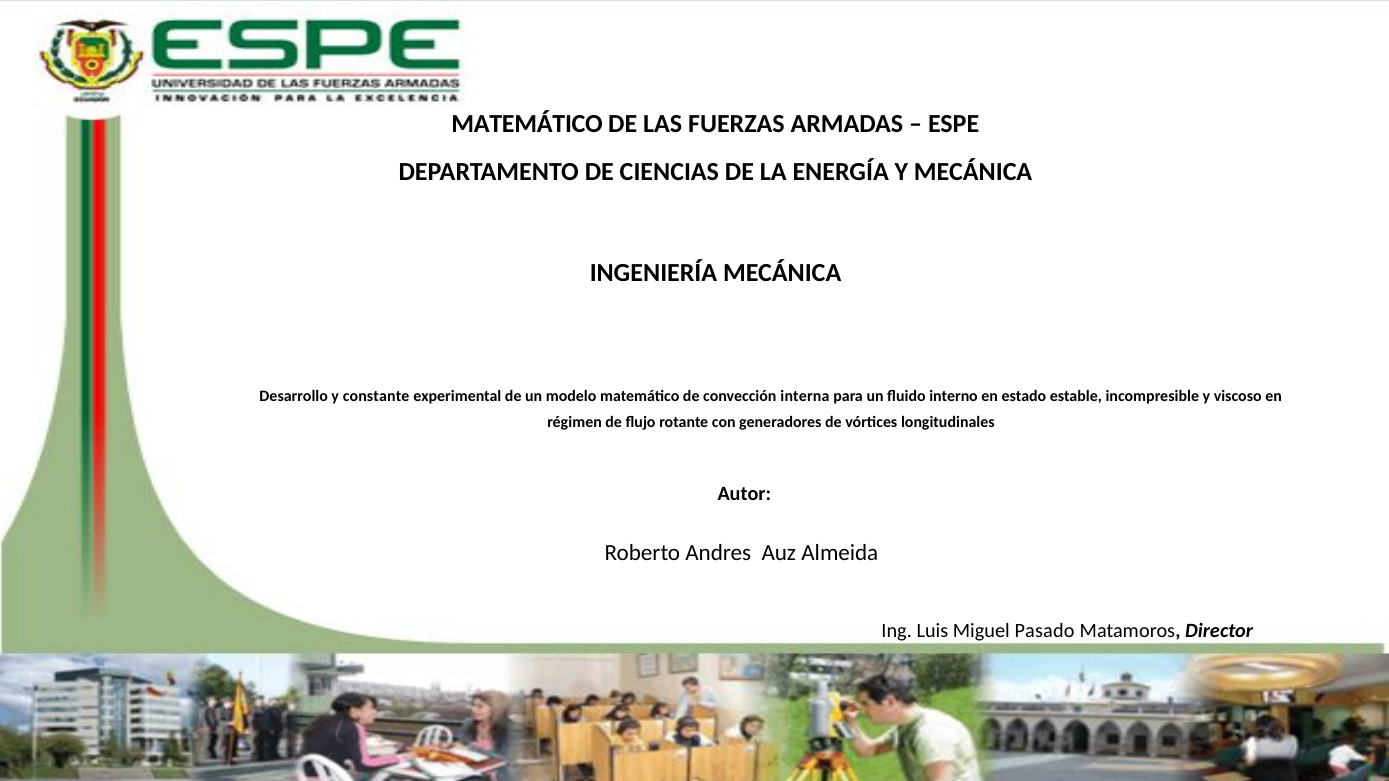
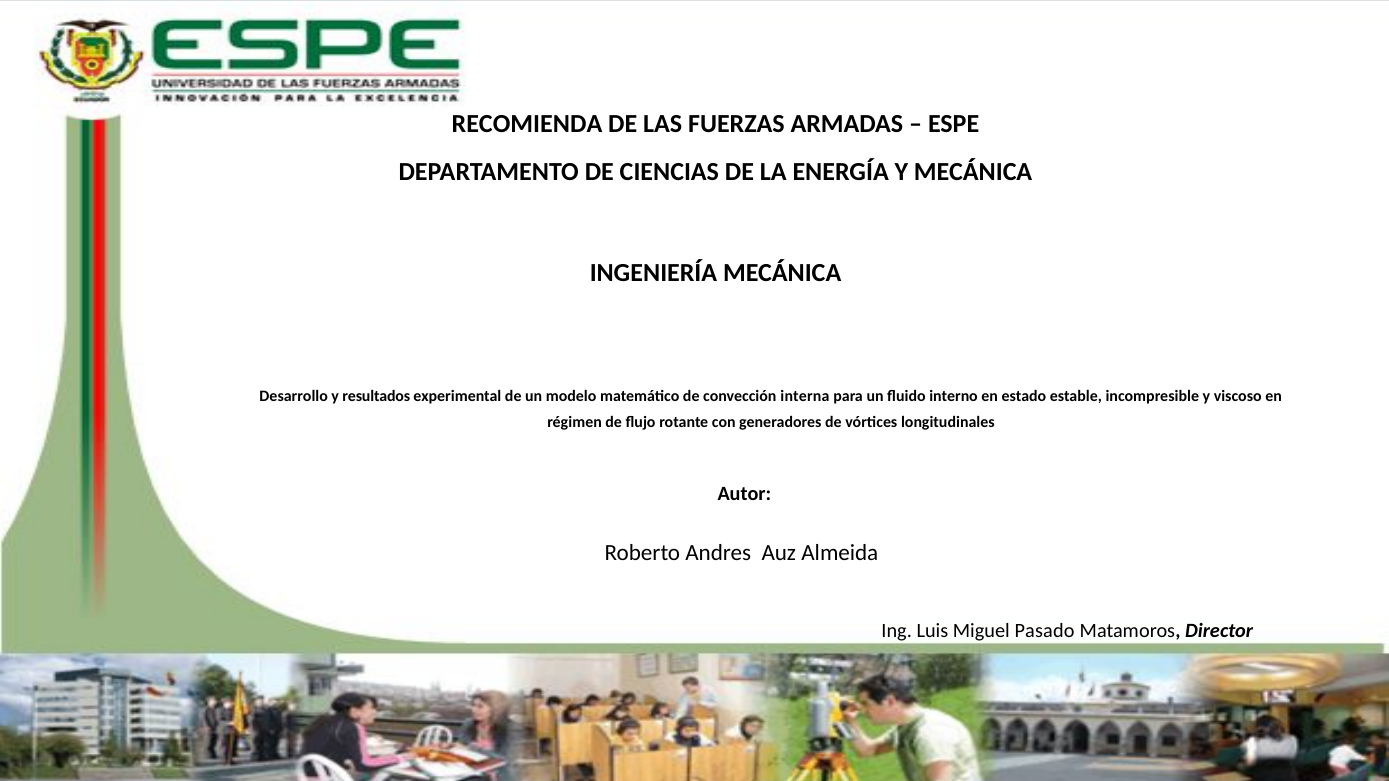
MATEMÁTICO: MATEMÁTICO -> RECOMIENDA (527, 124)
constante: constante -> resultados (376, 396)
